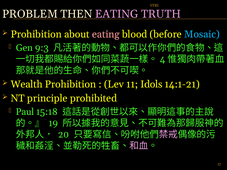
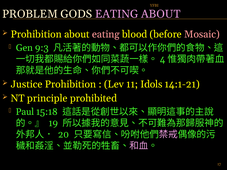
THEN: THEN -> GODS (76, 14)
EATING TRUTH: TRUTH -> ABOUT (161, 14)
Mosaic colour: light blue -> pink (202, 34)
Wealth: Wealth -> Justice (27, 84)
